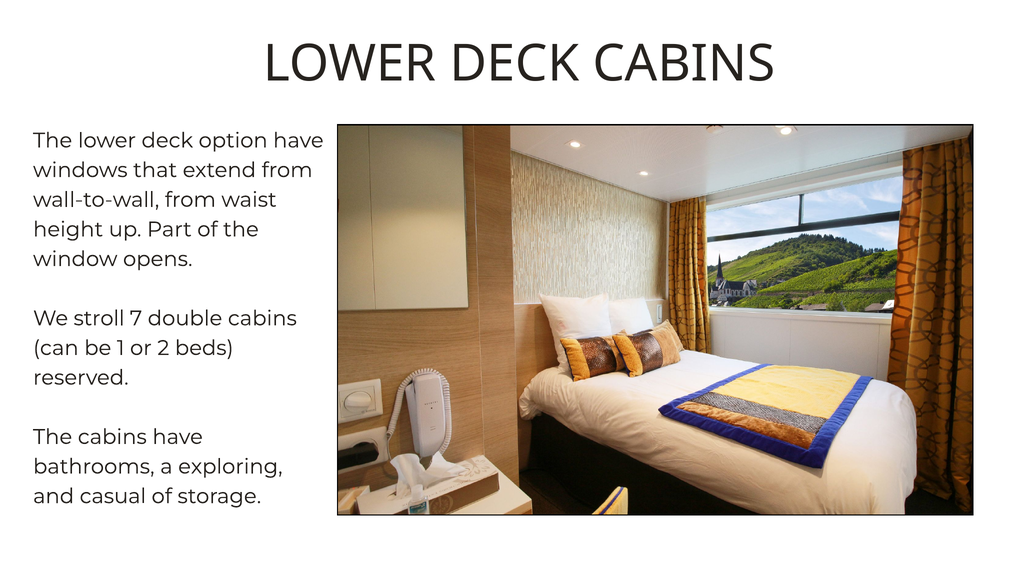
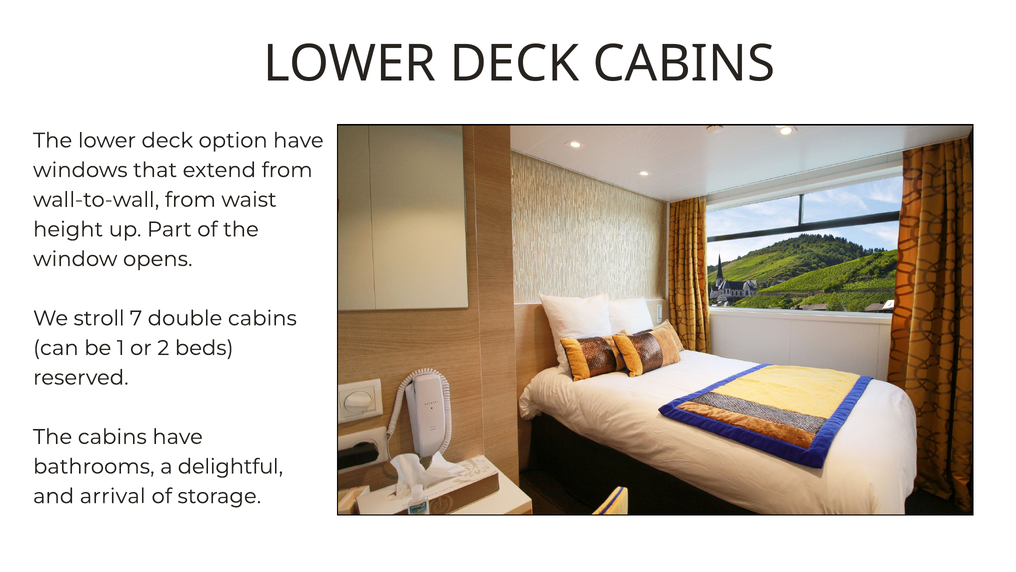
exploring: exploring -> delightful (230, 466)
casual: casual -> arrival (113, 496)
